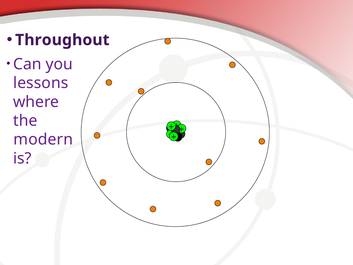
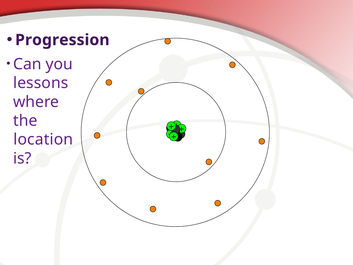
Throughout: Throughout -> Progression (62, 40)
modern: modern -> location (43, 139)
